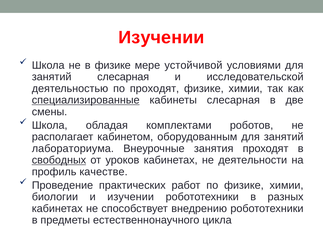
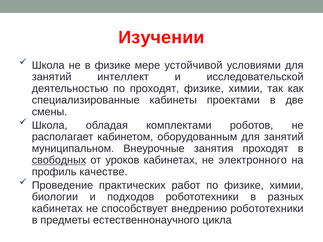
занятий слесарная: слесарная -> интеллект (123, 77)
специализированные underline: present -> none (86, 100)
кабинеты слесарная: слесарная -> проектами (233, 100)
лабораториума: лабораториума -> муниципальном (73, 149)
деятельности: деятельности -> электронного (253, 160)
и изучении: изучении -> подходов (131, 197)
